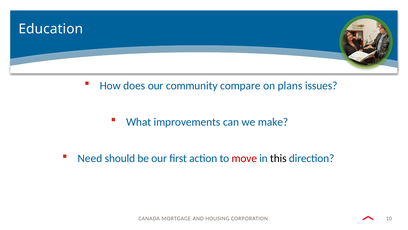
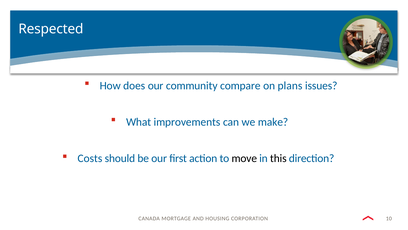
Education: Education -> Respected (51, 29)
Need: Need -> Costs (90, 158)
move colour: red -> black (244, 158)
